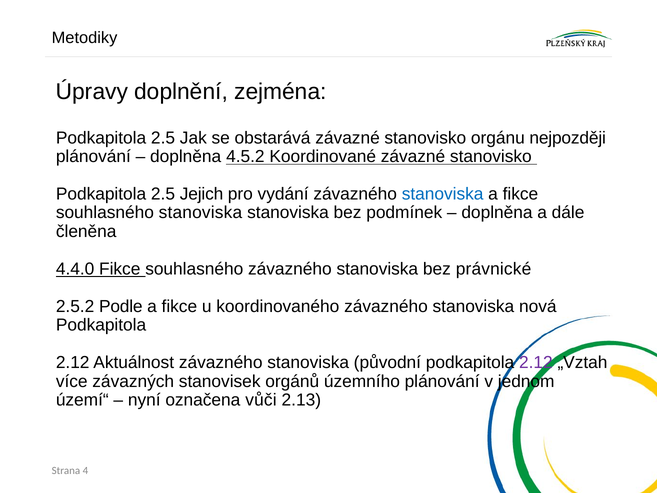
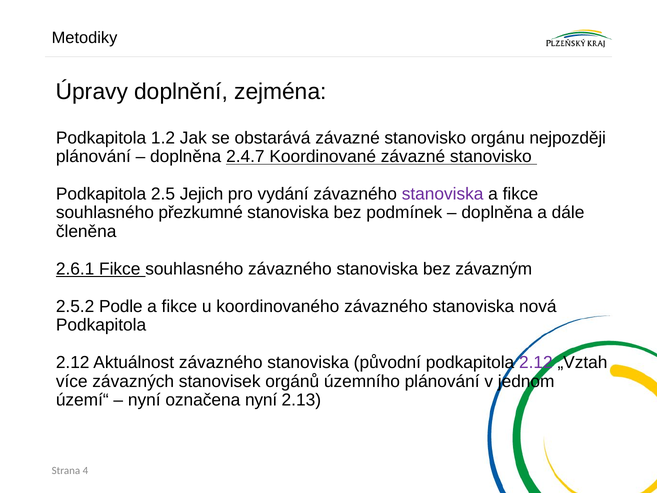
2.5: 2.5 -> 1.2 (163, 138)
4.5.2: 4.5.2 -> 2.4.7 (245, 156)
stanoviska colour: blue -> purple (443, 194)
souhlasného stanoviska: stanoviska -> přezkumné (201, 213)
4.4.0: 4.4.0 -> 2.6.1 (75, 269)
právnické: právnické -> závazným (494, 269)
označena vůči: vůči -> nyní (261, 400)
